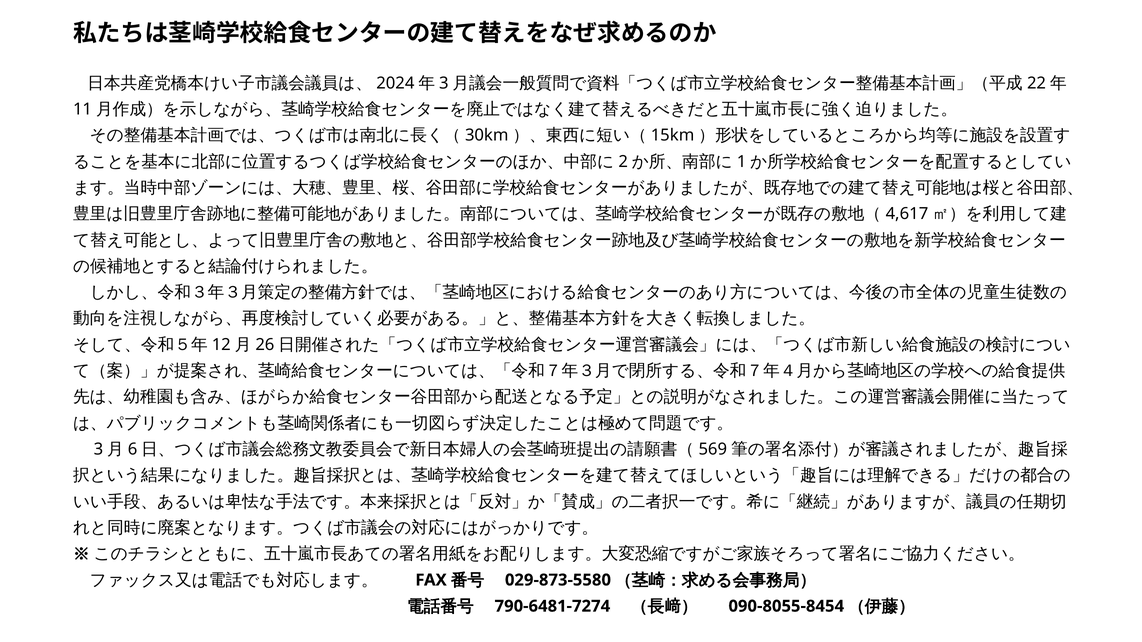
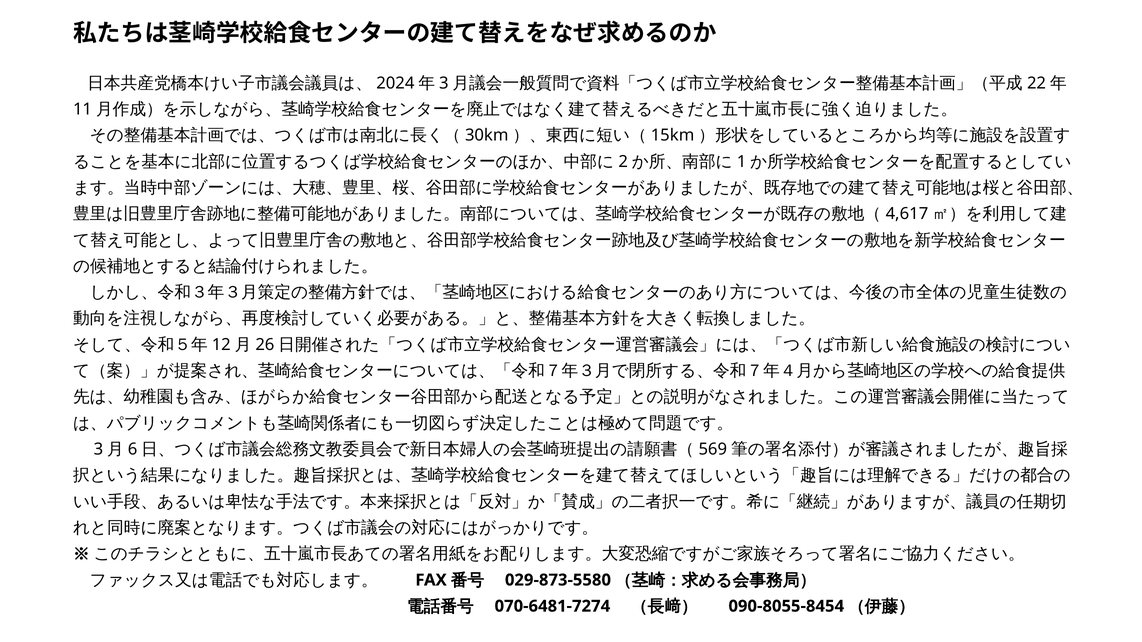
790-6481-7274: 790-6481-7274 -> 070-6481-7274 (552, 607)
